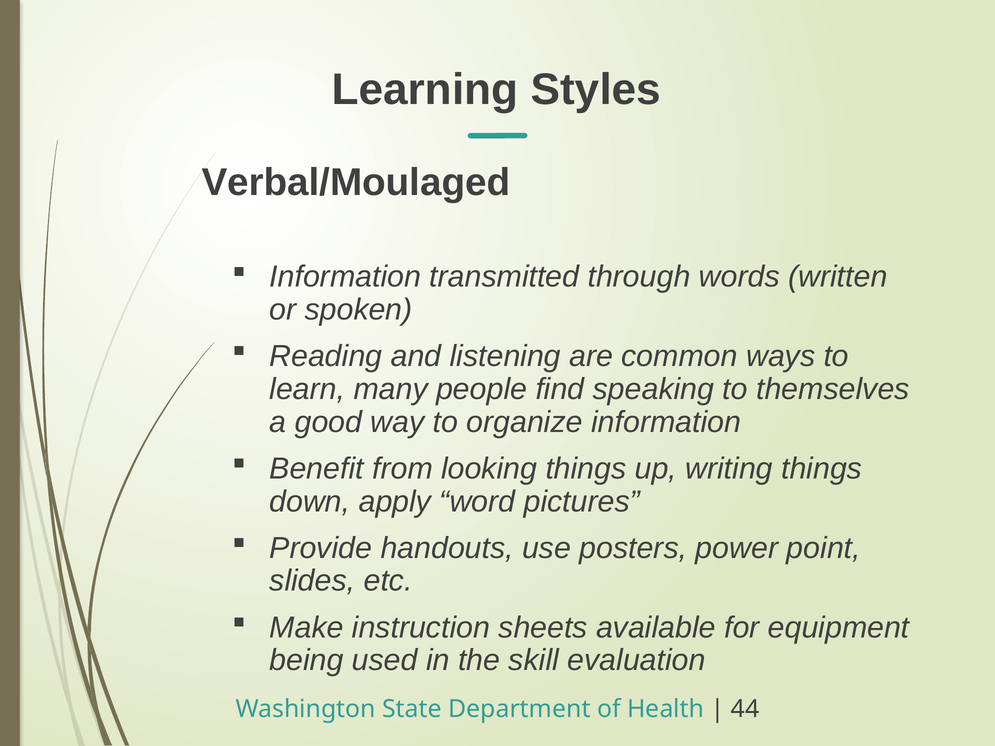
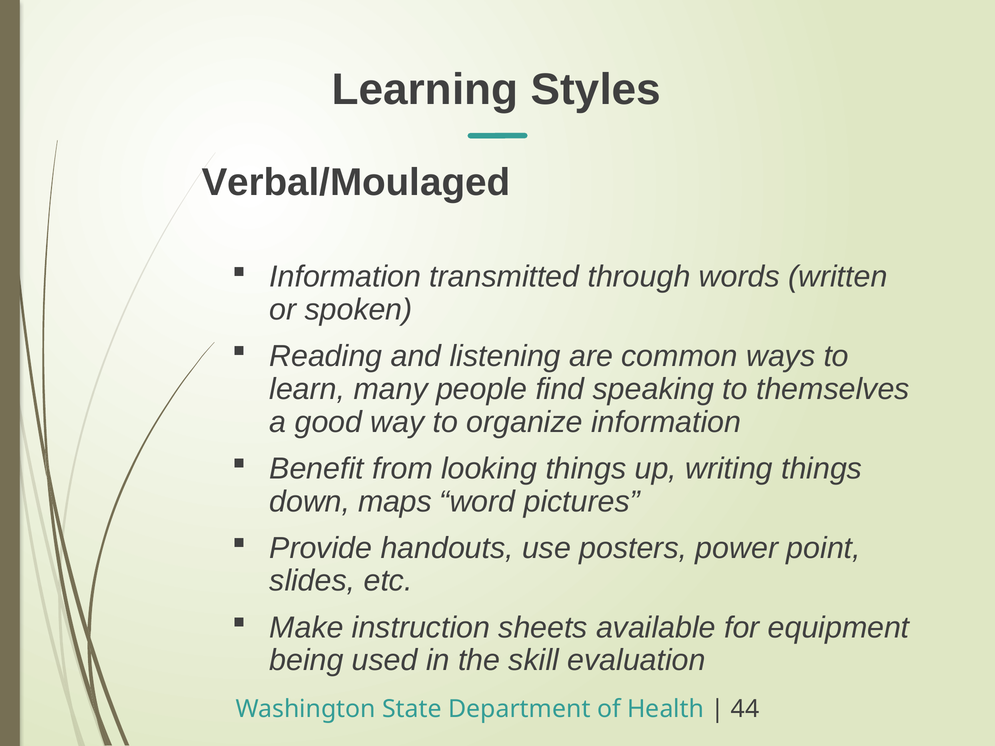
apply: apply -> maps (395, 502)
